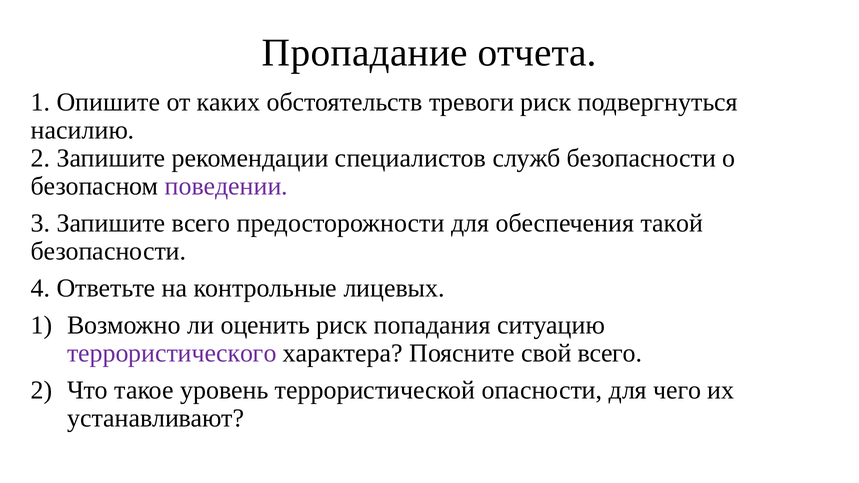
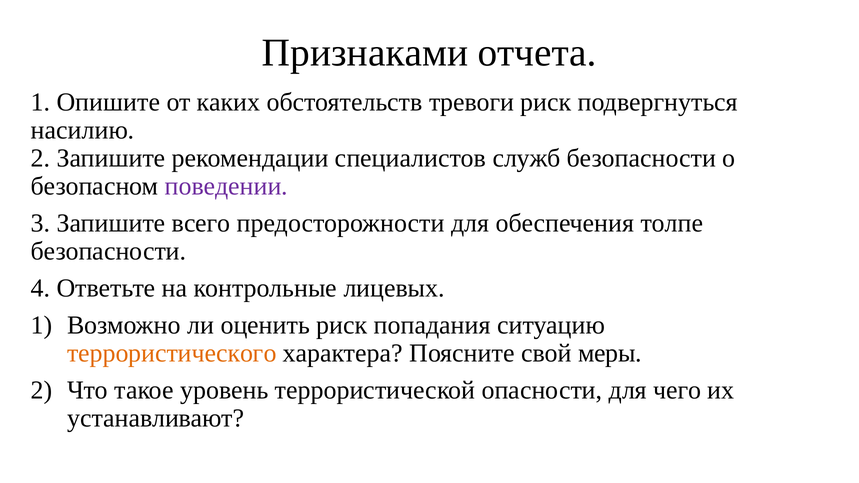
Пропадание: Пропадание -> Признаками (365, 53)
такой: такой -> толпе (672, 223)
террористического colour: purple -> orange (172, 353)
свой всего: всего -> меры (610, 353)
